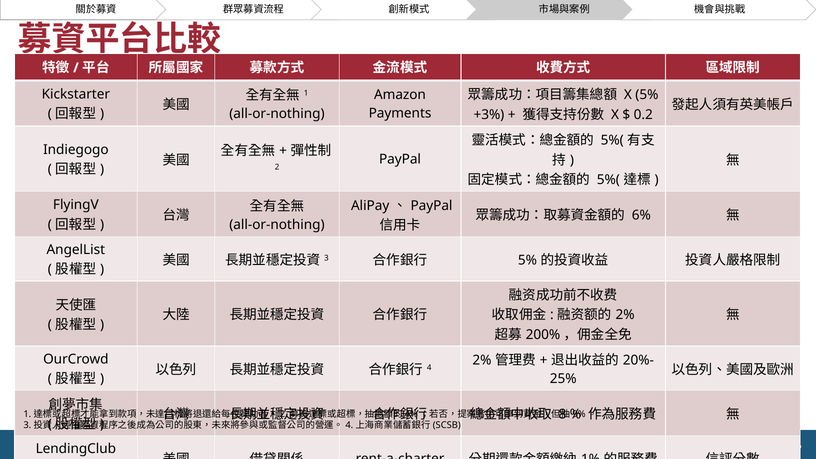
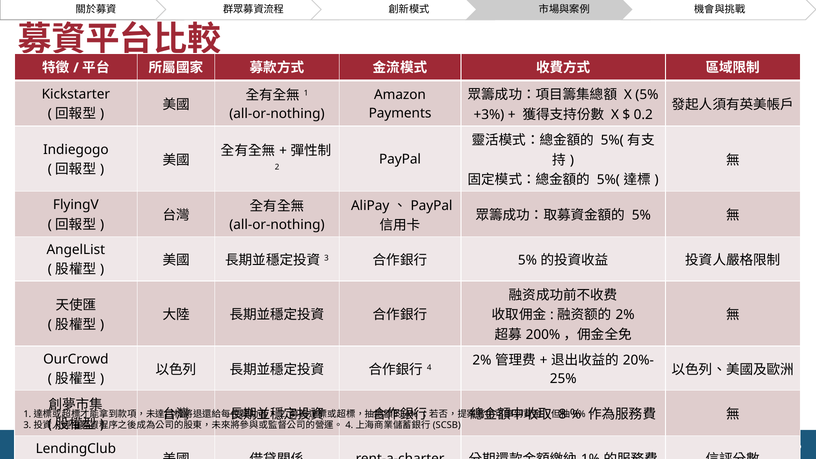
6%: 6% -> 5% (641, 215)
